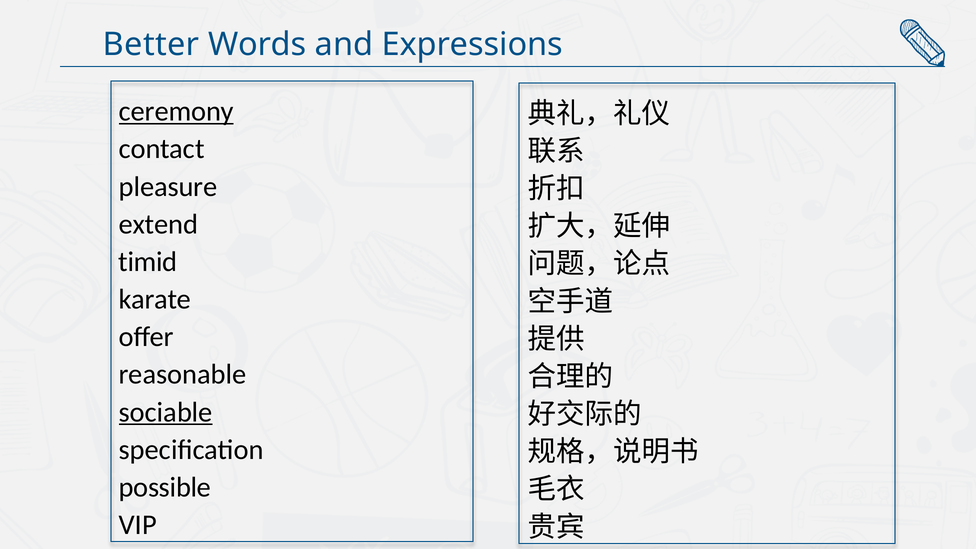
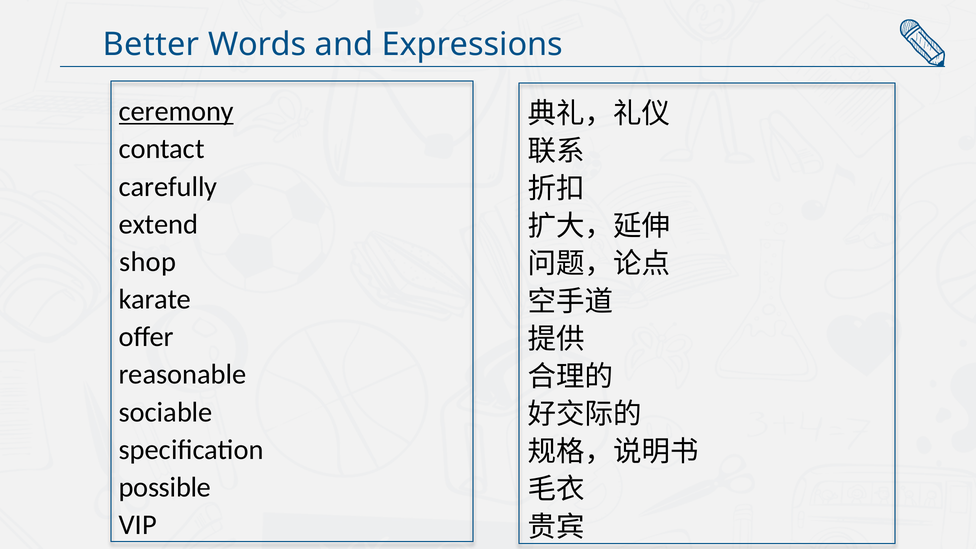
pleasure: pleasure -> carefully (168, 187)
timid: timid -> shop (148, 262)
sociable underline: present -> none (166, 412)
